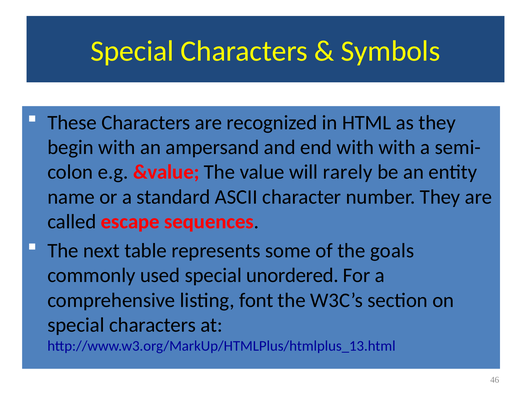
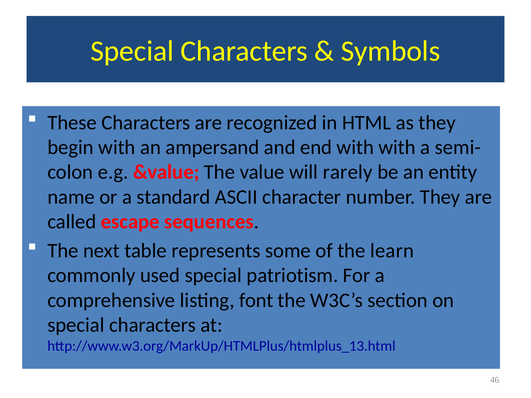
goals: goals -> learn (392, 251)
unordered: unordered -> patriotism (292, 276)
